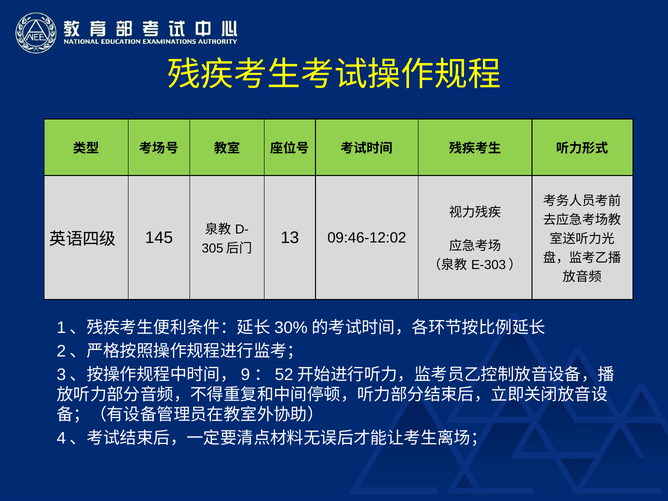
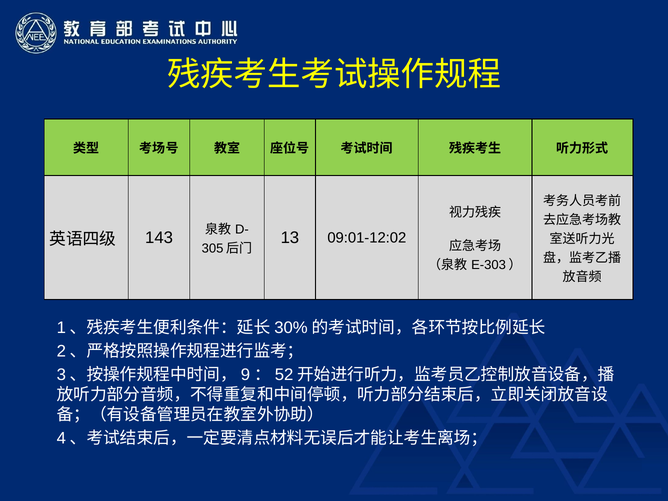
09:46-12:02: 09:46-12:02 -> 09:01-12:02 (367, 238)
145: 145 -> 143 (159, 238)
